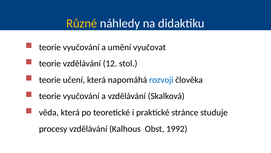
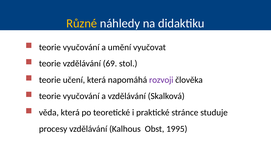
12: 12 -> 69 (110, 63)
rozvoji colour: blue -> purple (161, 80)
1992: 1992 -> 1995 (177, 128)
